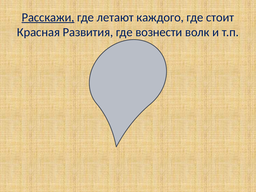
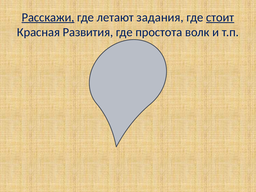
каждого: каждого -> задания (160, 17)
стоит underline: none -> present (220, 17)
вознести: вознести -> простота (159, 32)
